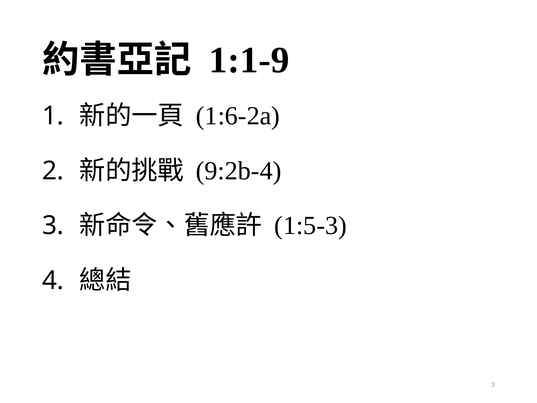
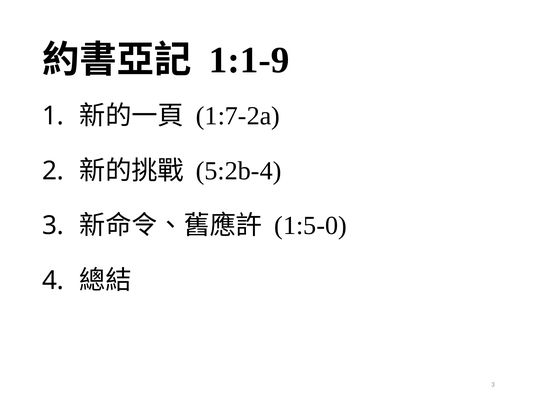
1:6-2a: 1:6-2a -> 1:7-2a (238, 116)
9:2b-4: 9:2b-4 -> 5:2b-4 (239, 171)
1:5-3: 1:5-3 -> 1:5-0 (311, 226)
